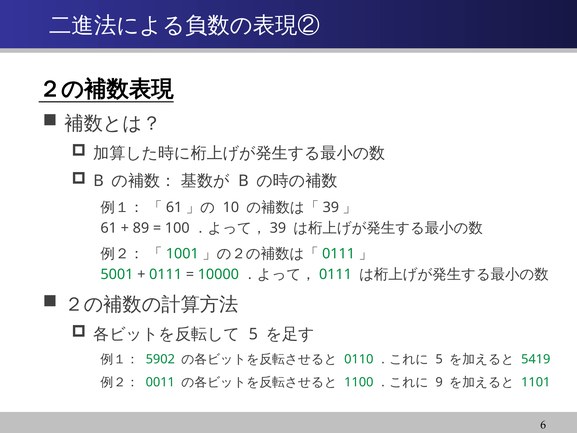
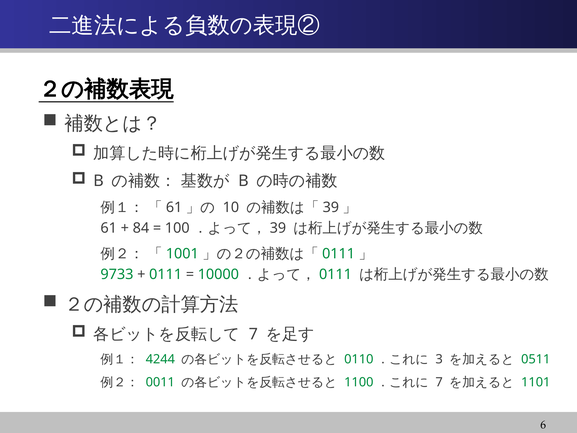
89: 89 -> 84 (141, 228)
5001: 5001 -> 9733 (117, 274)
5: 5 -> 7 (253, 334)
5902: 5902 -> 4244 (160, 359)
5: 5 -> 3 (439, 359)
5419: 5419 -> 0511 (536, 359)
9: 9 -> 7 (439, 382)
